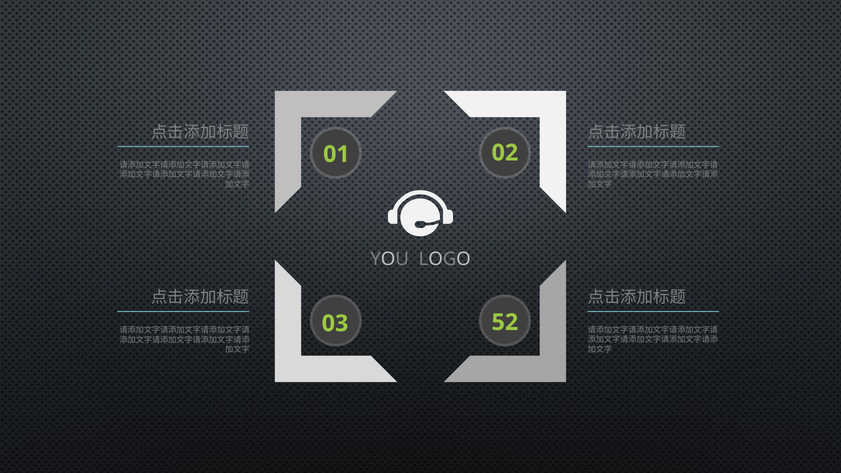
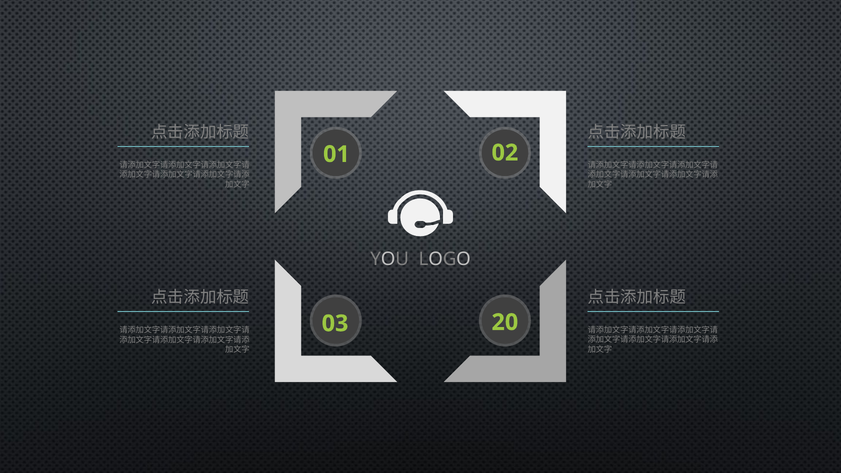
52: 52 -> 20 (505, 322)
